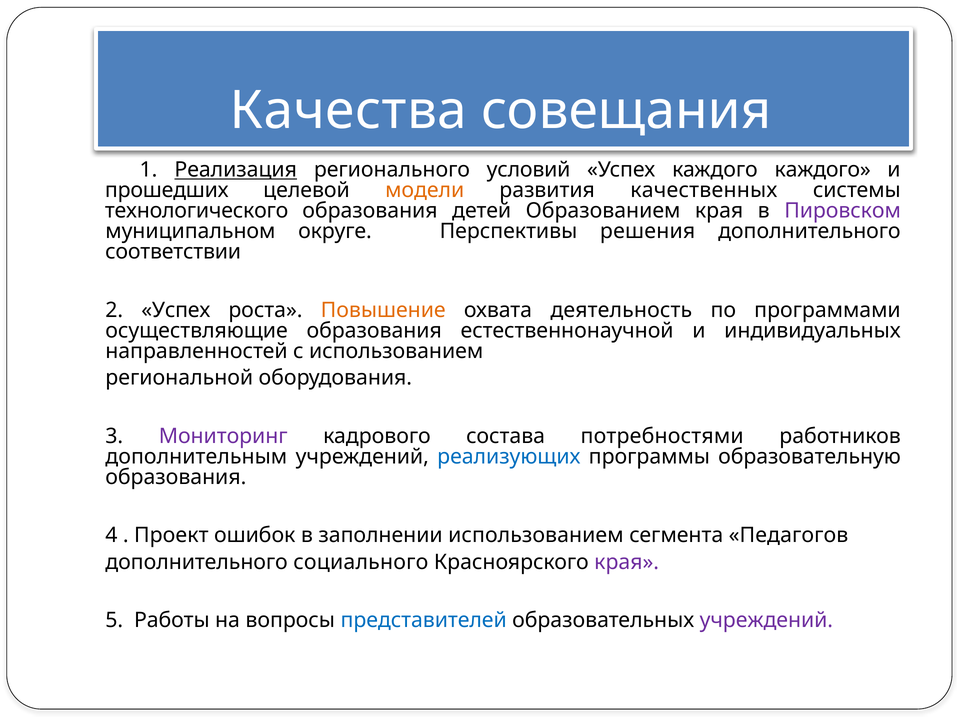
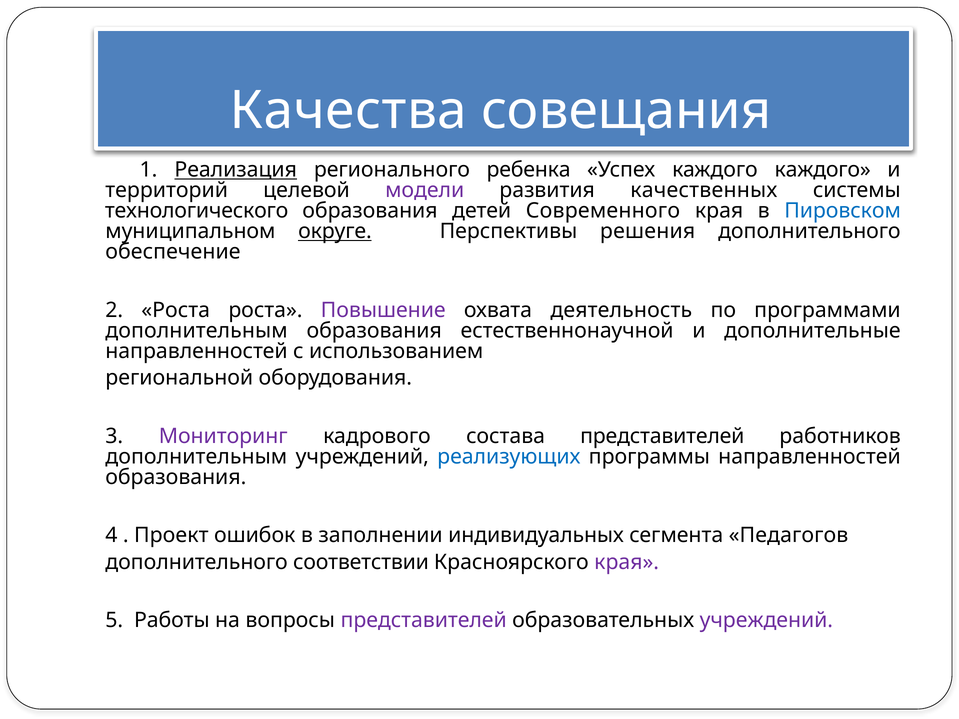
условий: условий -> ребенка (529, 170)
прошедших: прошедших -> территорий (167, 190)
модели colour: orange -> purple (425, 190)
Образованием: Образованием -> Современного (603, 211)
Пировском colour: purple -> blue (843, 211)
округе underline: none -> present (335, 231)
соответствии: соответствии -> обеспечение (173, 252)
2 Успех: Успех -> Роста (176, 310)
Повышение colour: orange -> purple (383, 310)
осуществляющие: осуществляющие -> дополнительным (196, 331)
индивидуальных: индивидуальных -> дополнительные (812, 331)
состава потребностями: потребностями -> представителей (662, 436)
программы образовательную: образовательную -> направленностей (809, 457)
заполнении использованием: использованием -> индивидуальных (536, 536)
социального: социального -> соответствии (361, 562)
представителей colour: blue -> purple (424, 621)
